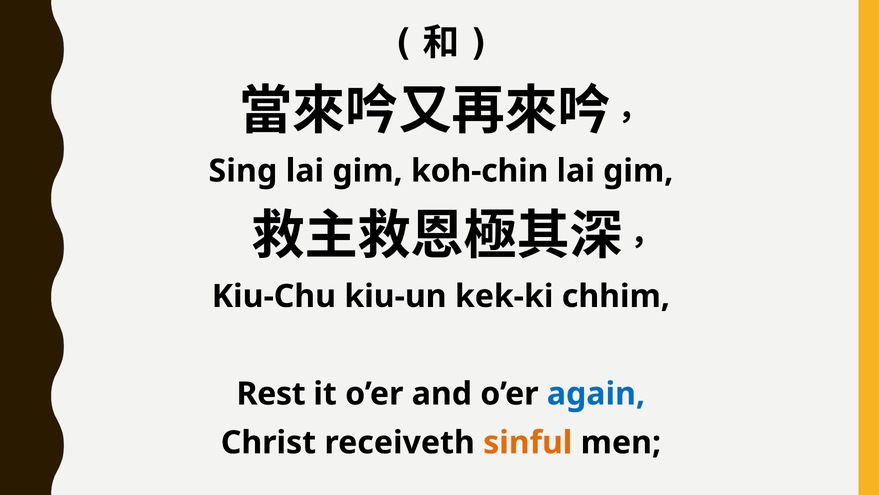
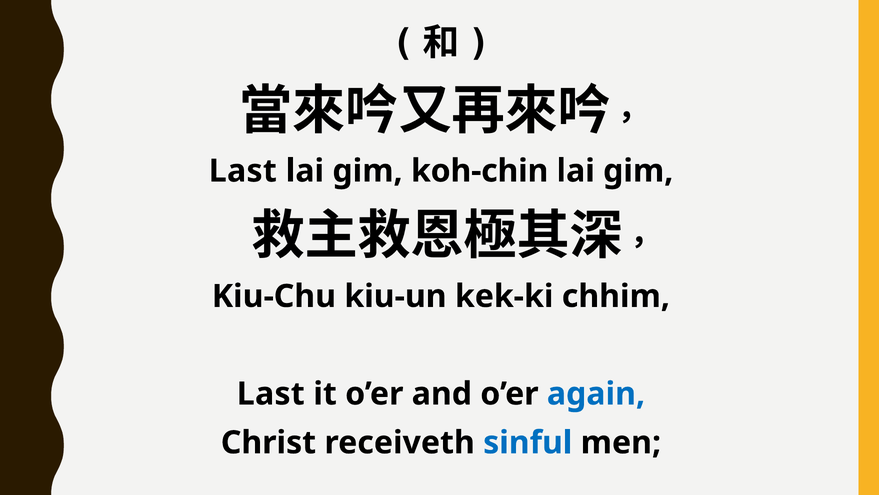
Sing: Sing -> Last (243, 171)
Rest: Rest -> Last (271, 393)
sinful colour: orange -> blue (528, 442)
